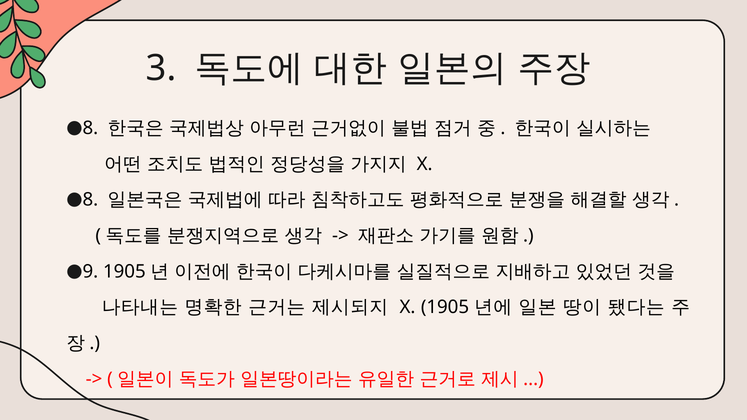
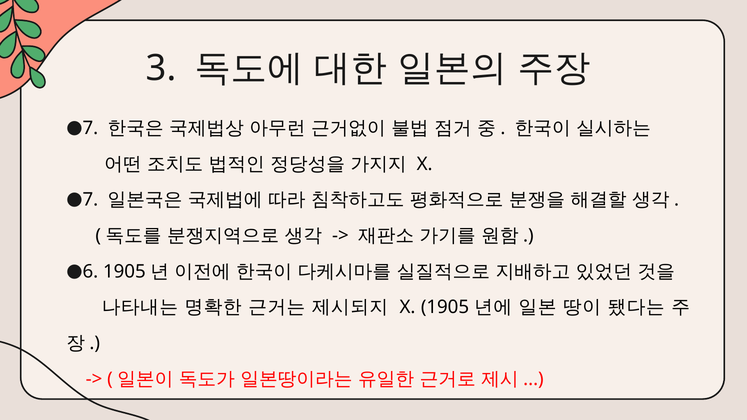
8: 8 -> 7 (90, 128)
8: 8 -> 7 (90, 200)
9: 9 -> 6 (90, 272)
